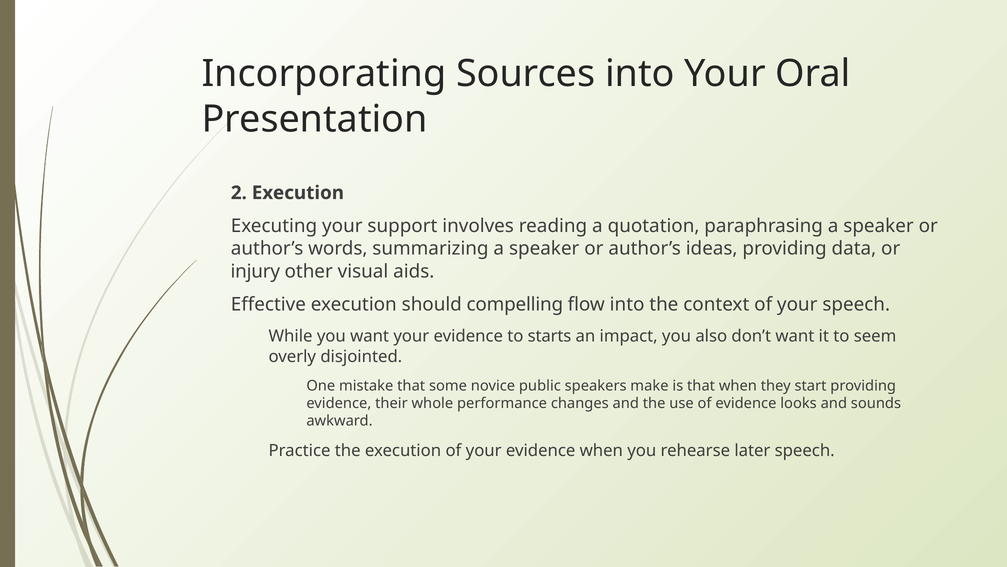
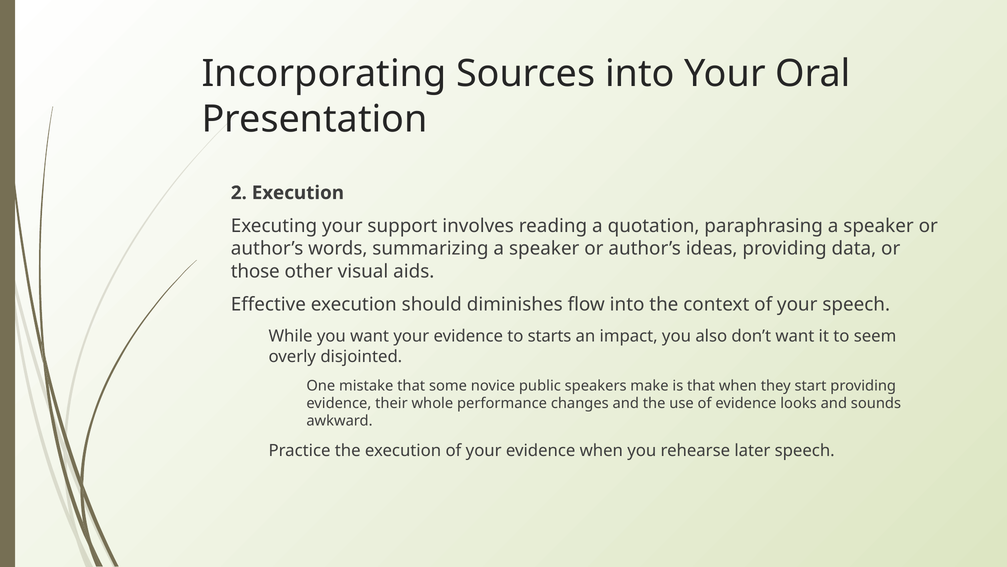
injury: injury -> those (255, 271)
compelling: compelling -> diminishes (515, 304)
